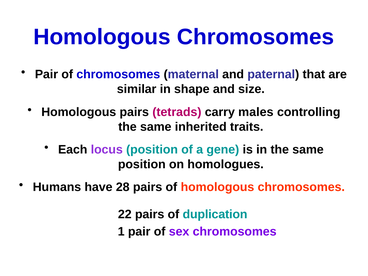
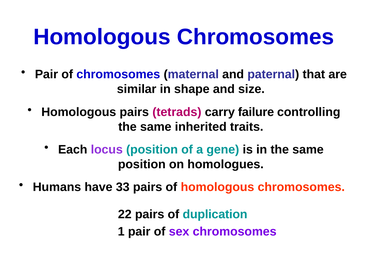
males: males -> failure (256, 112)
28: 28 -> 33 (123, 187)
